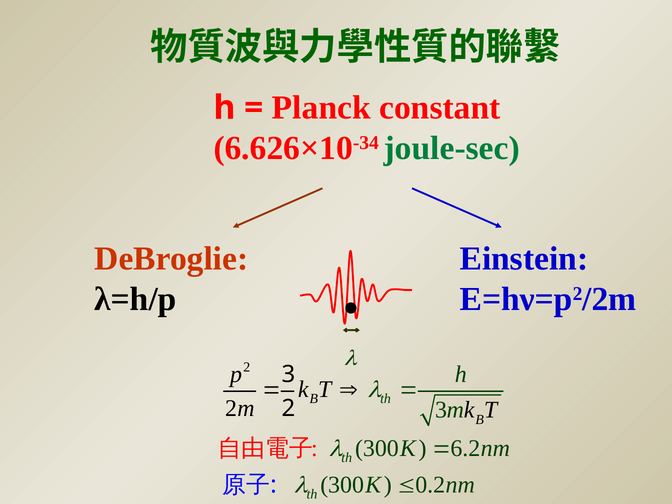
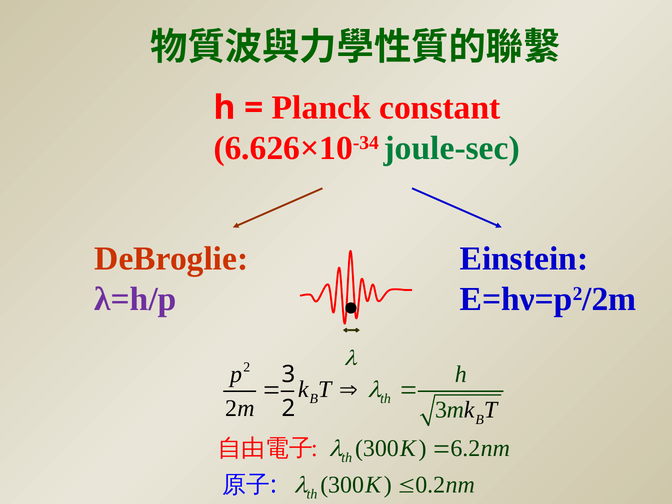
λ=h/p colour: black -> purple (135, 299)
